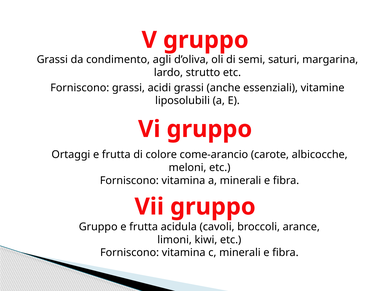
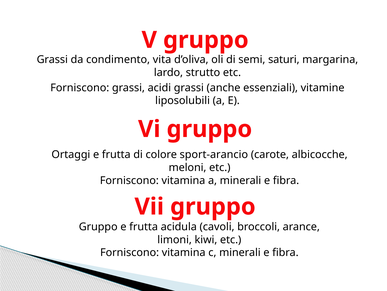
agli: agli -> vita (162, 60)
come-arancio: come-arancio -> sport-arancio (214, 154)
